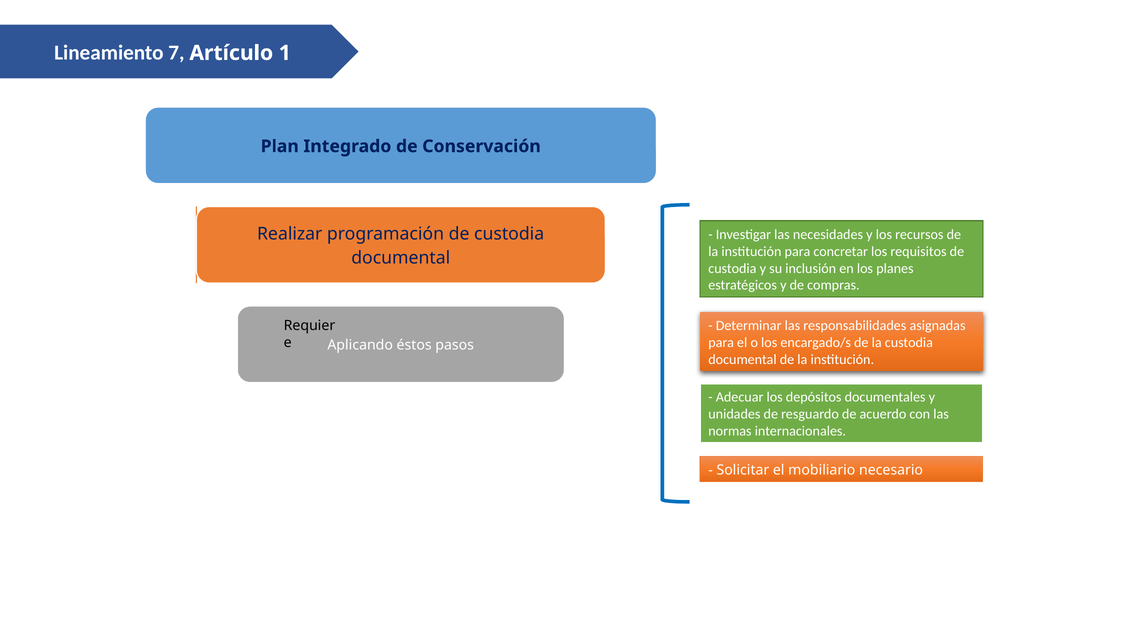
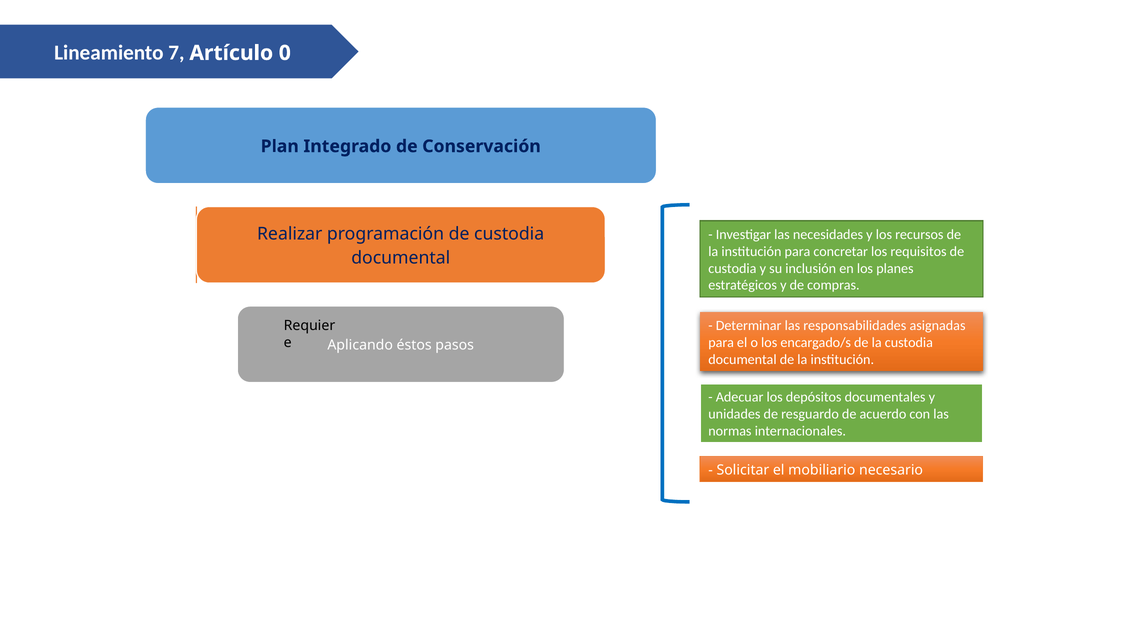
1: 1 -> 0 (285, 53)
